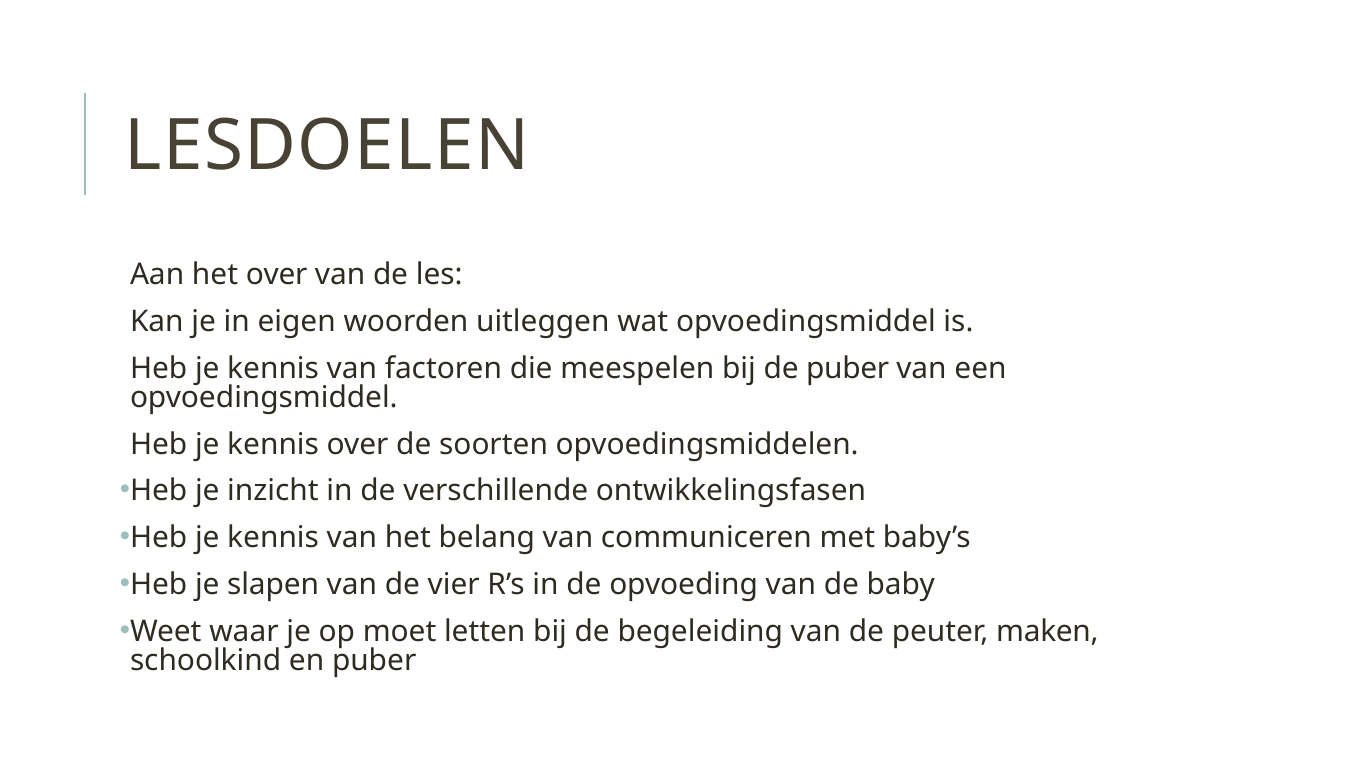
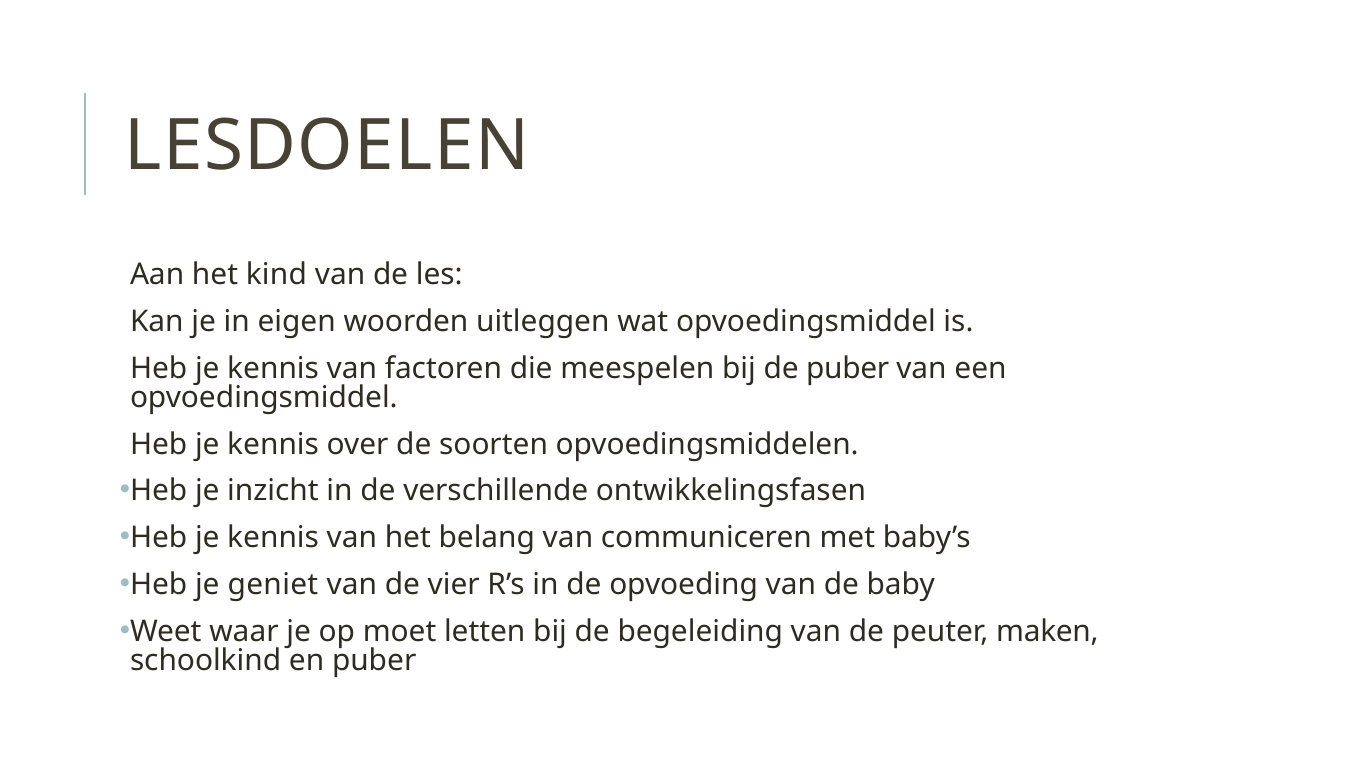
het over: over -> kind (276, 274)
slapen: slapen -> geniet (273, 585)
